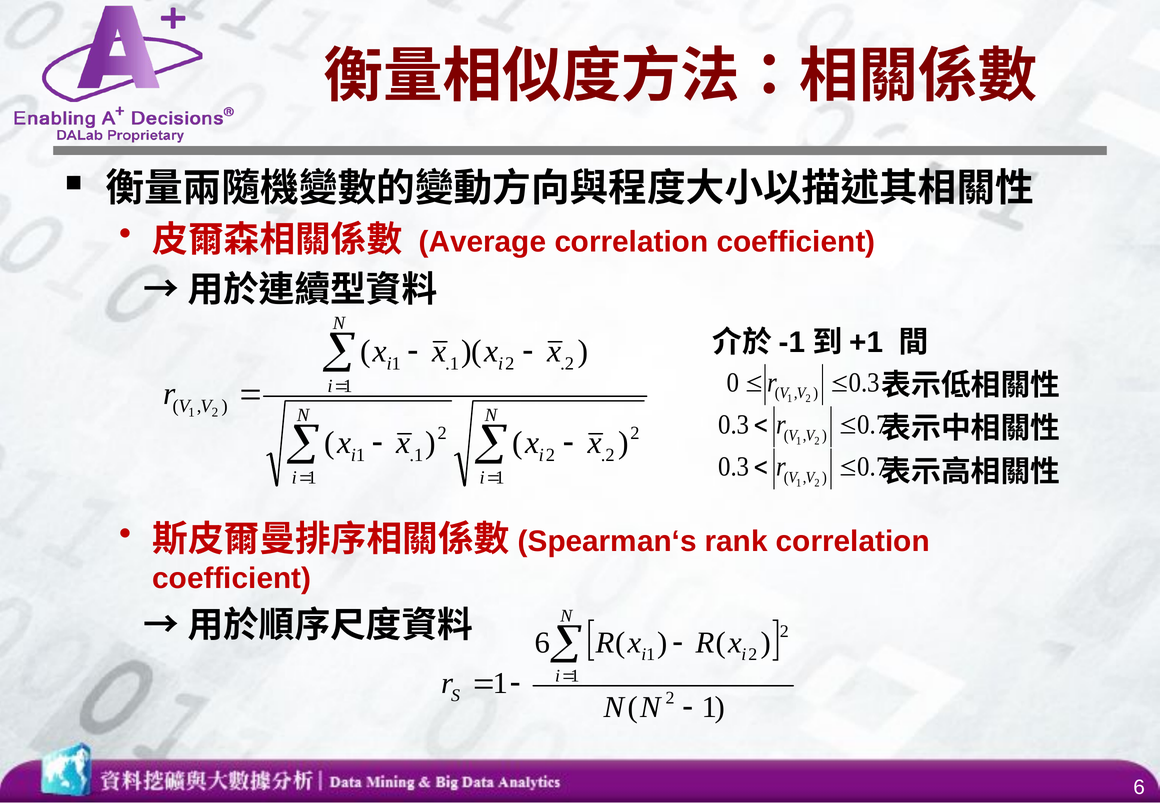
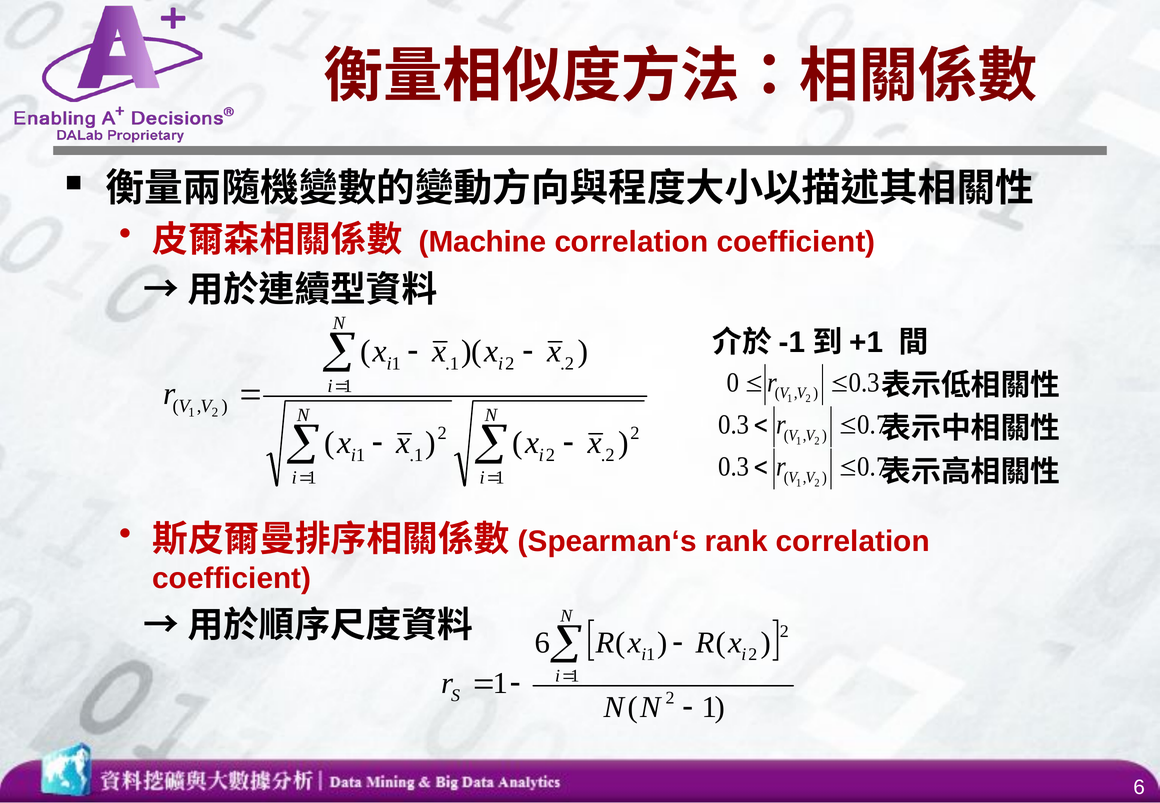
Average: Average -> Machine (483, 242)
